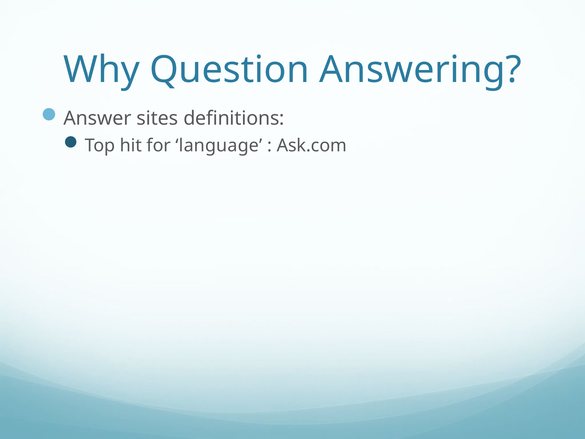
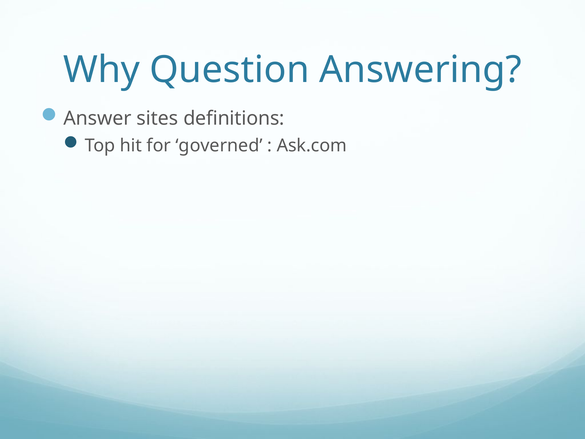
language: language -> governed (219, 146)
